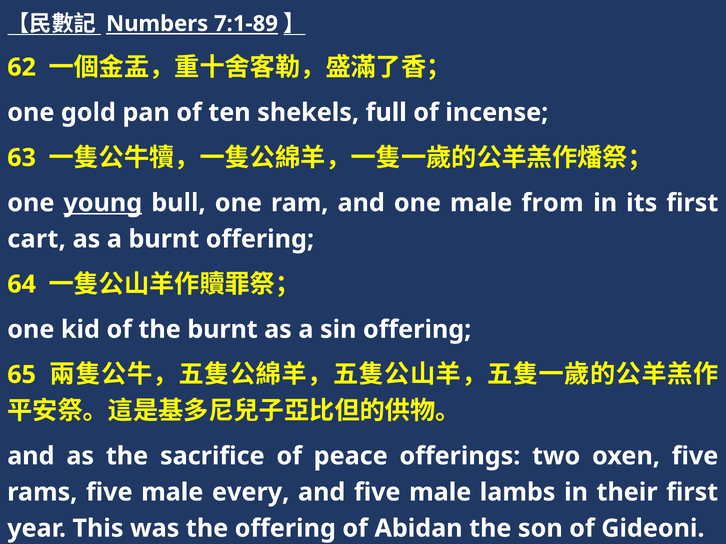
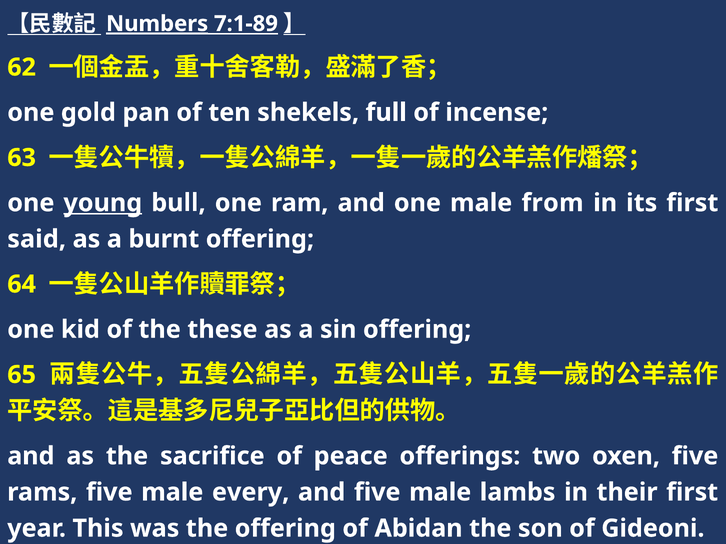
Numbers underline: none -> present (157, 24)
cart: cart -> said (37, 239)
the burnt: burnt -> these (222, 330)
